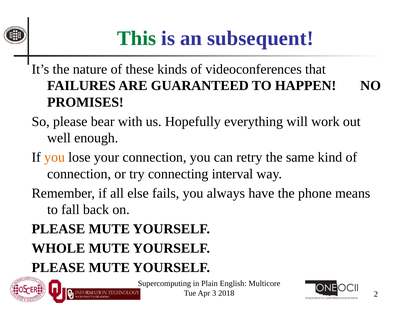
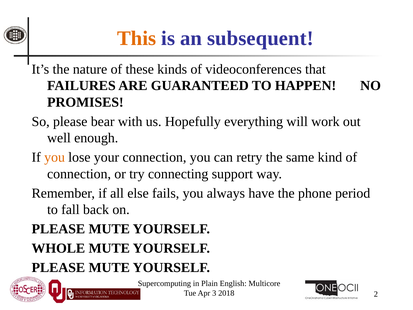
This colour: green -> orange (137, 38)
interval: interval -> support (232, 174)
means: means -> period (353, 193)
